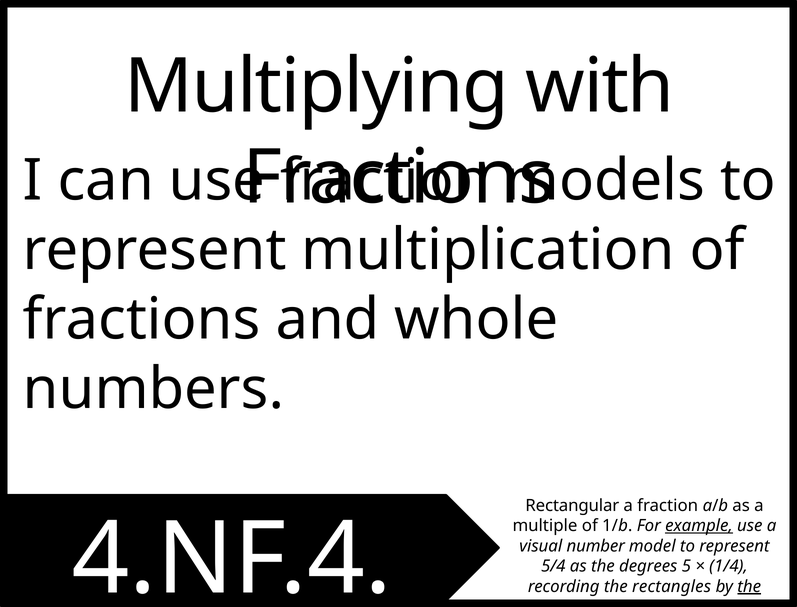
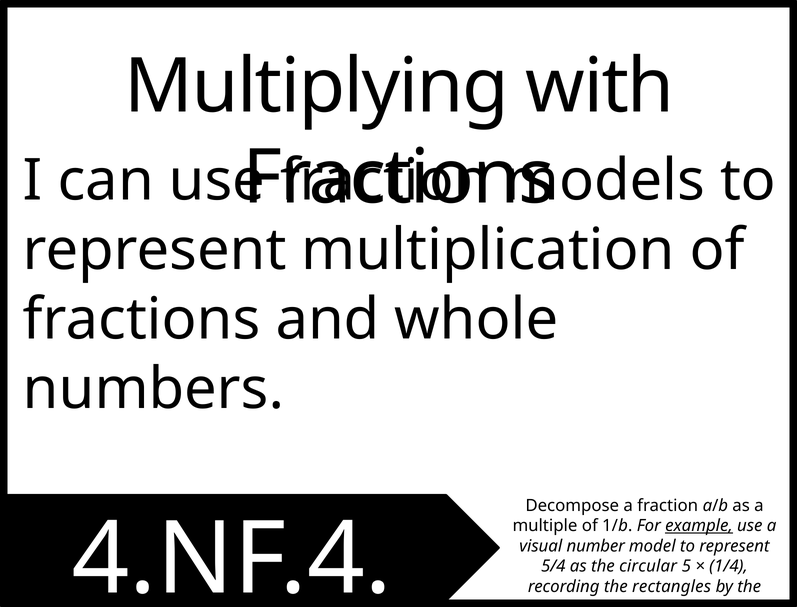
Rectangular: Rectangular -> Decompose (572, 506)
degrees: degrees -> circular (648, 567)
the underline: present -> none (749, 587)
